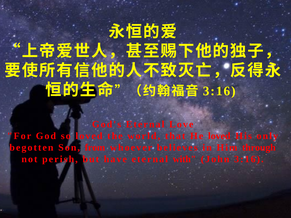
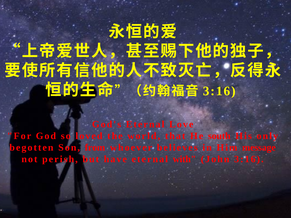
He loved: loved -> south (219, 136)
through: through -> message (259, 148)
